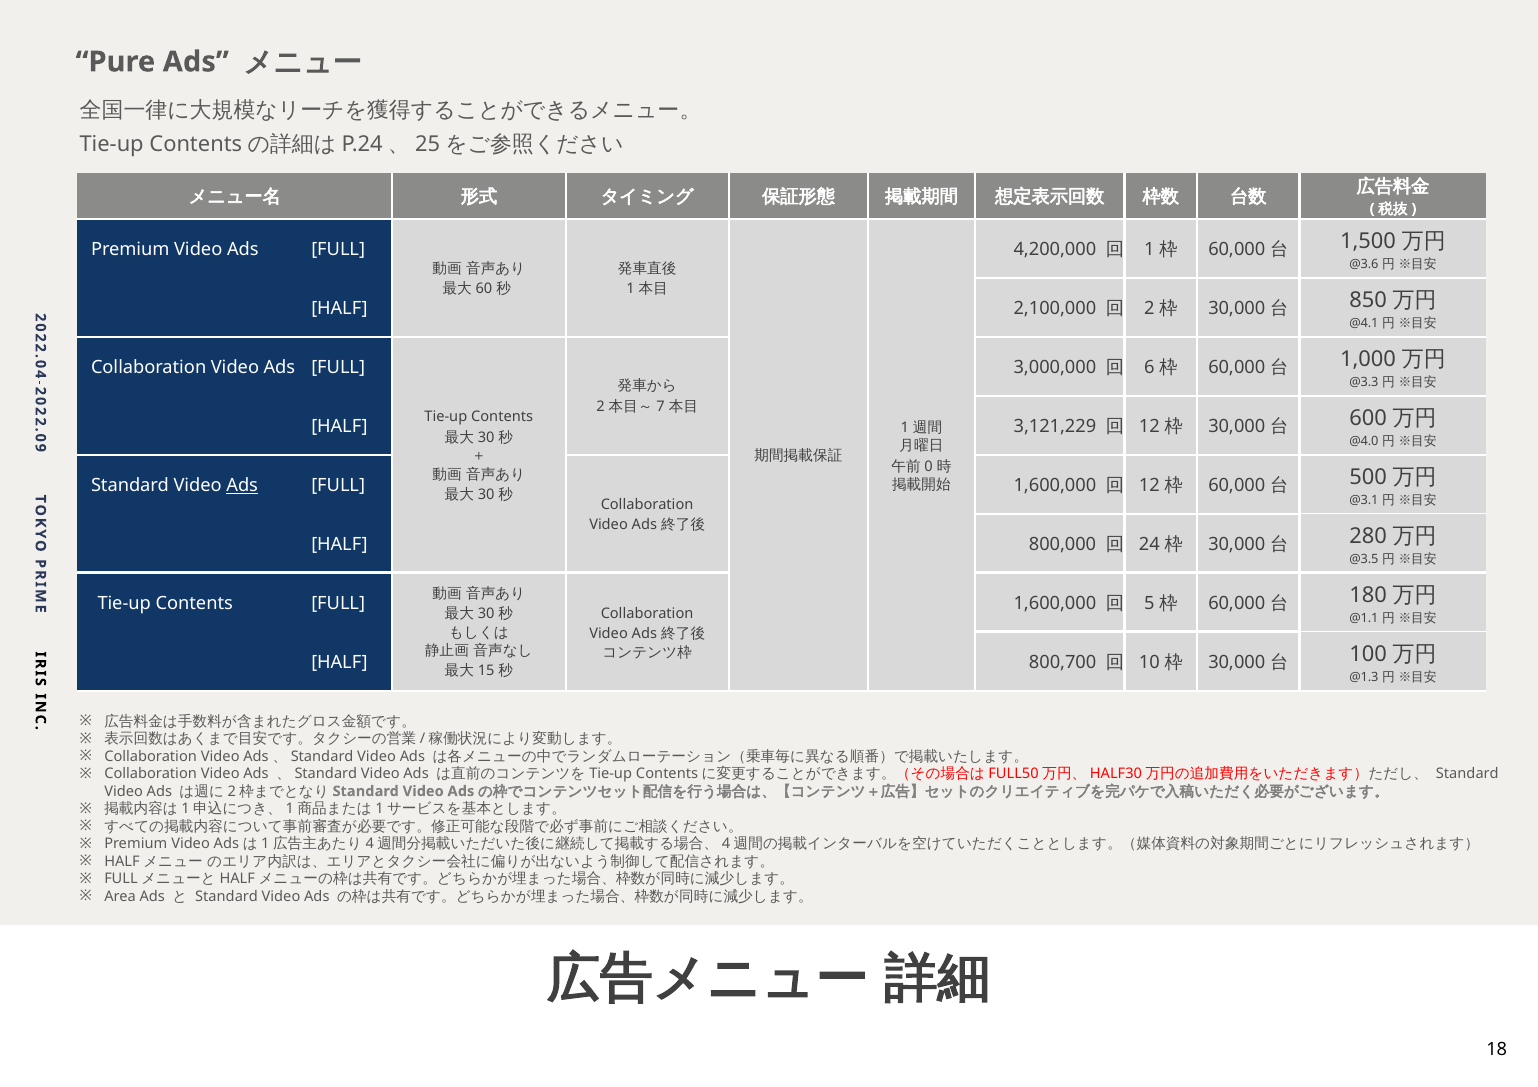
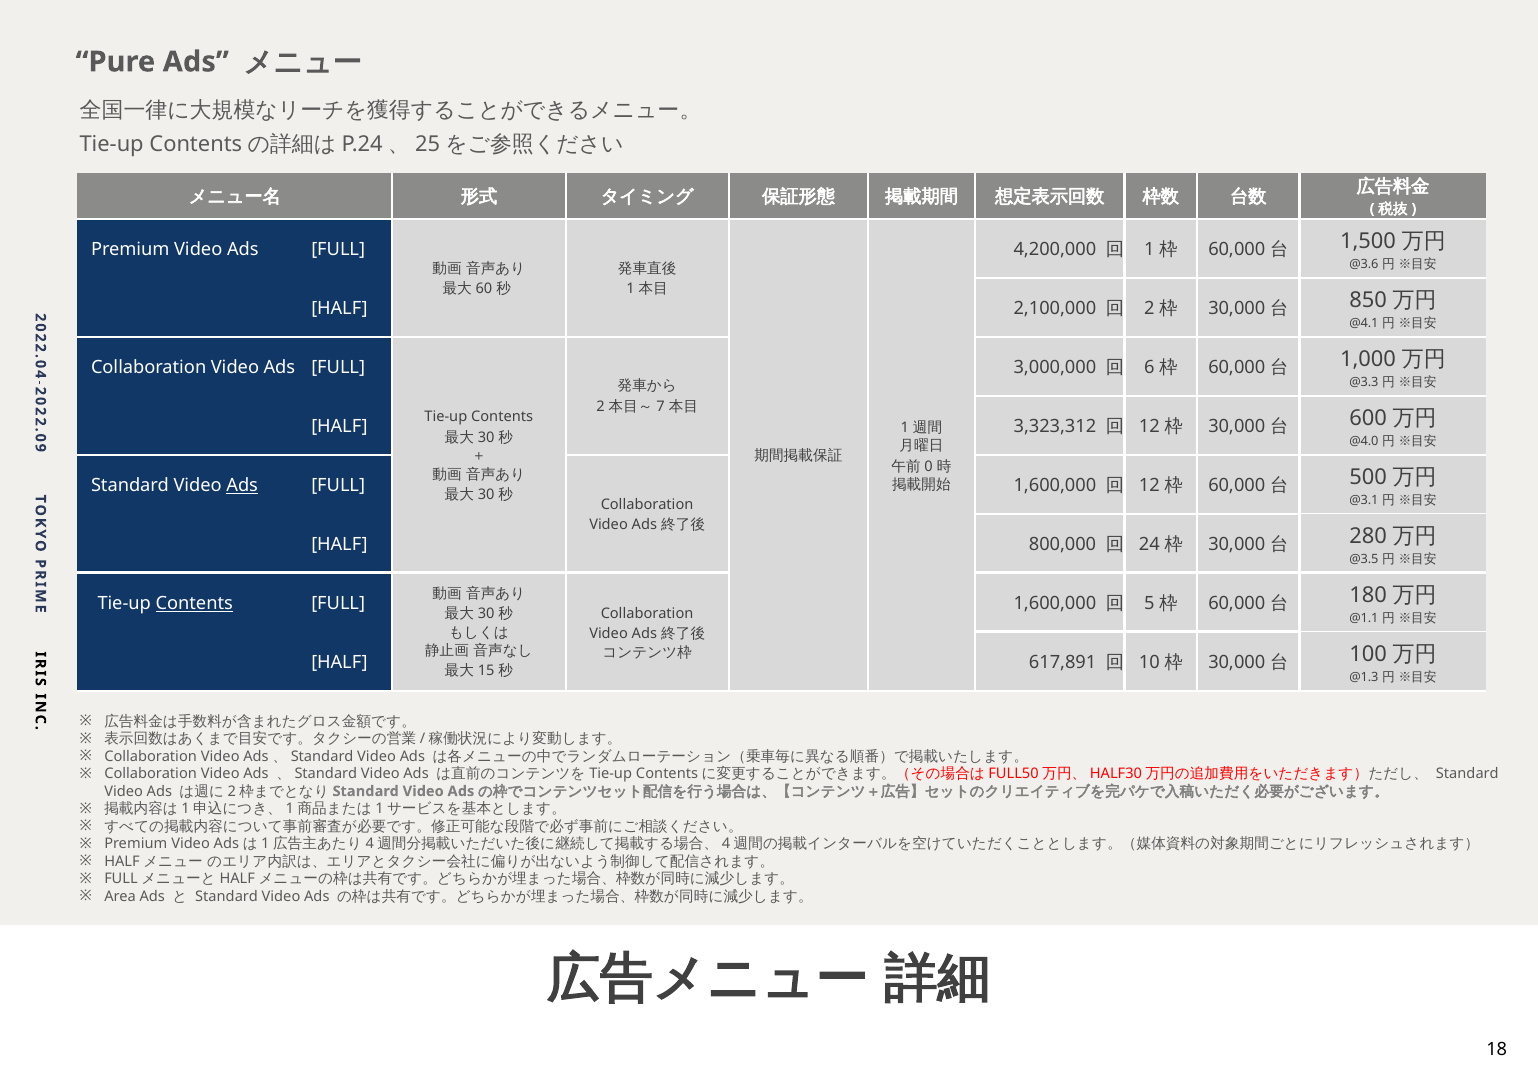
3,121,229: 3,121,229 -> 3,323,312 (1055, 427)
Contents underline: none -> present (194, 604)
800,700: 800,700 -> 617,891 (1063, 663)
